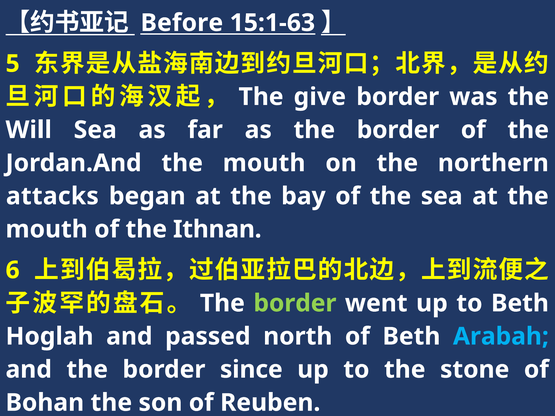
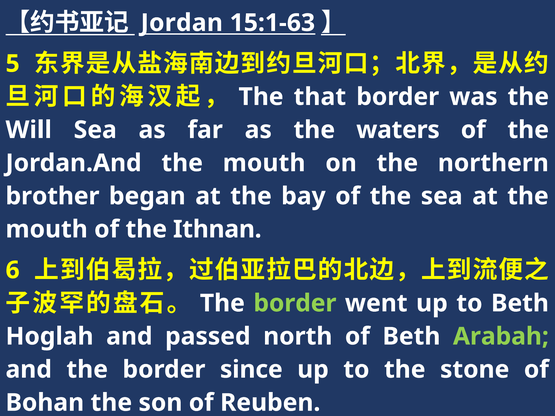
Before: Before -> Jordan (182, 23)
give: give -> that (320, 97)
as the border: border -> waters (398, 130)
attacks: attacks -> brother (53, 196)
Arabah colour: light blue -> light green (501, 337)
